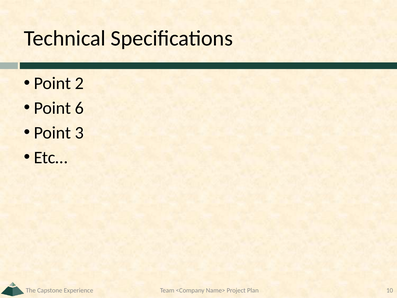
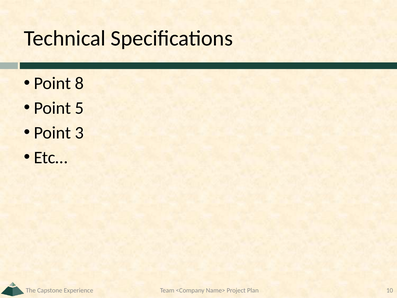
2: 2 -> 8 (79, 83)
6: 6 -> 5 (79, 108)
